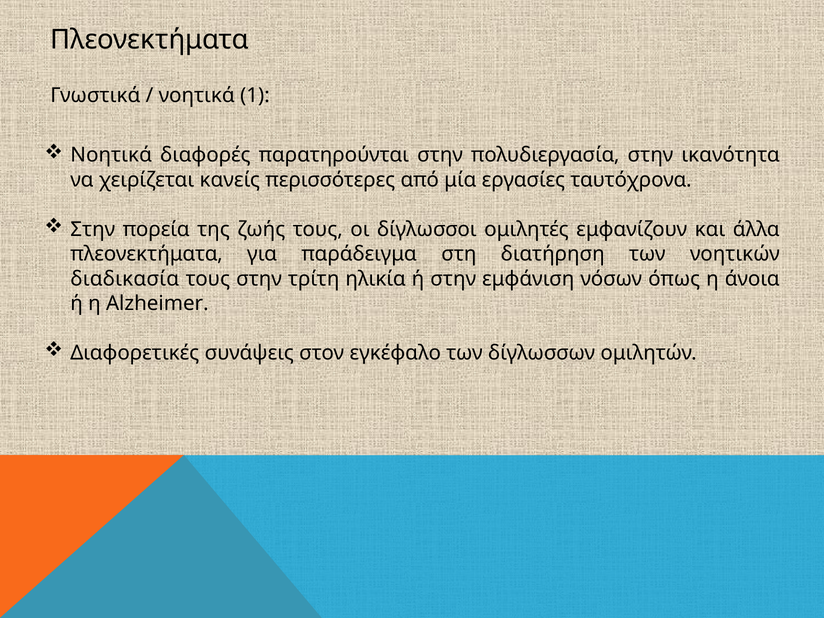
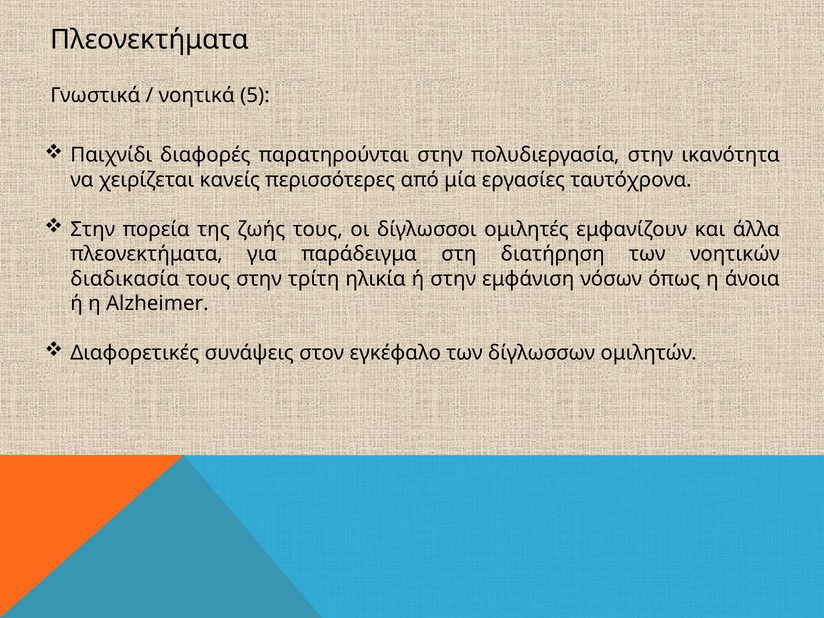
1: 1 -> 5 (255, 95)
Νοητικά: Νοητικά -> Παιχνίδι (111, 155)
